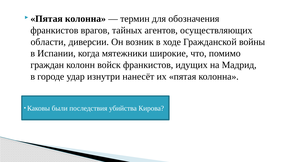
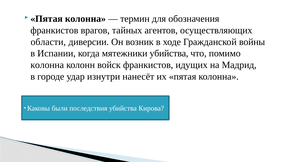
мятежники широкие: широкие -> убийства (169, 53)
граждан: граждан -> колонна (47, 65)
